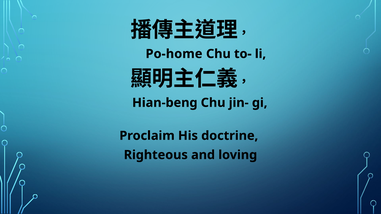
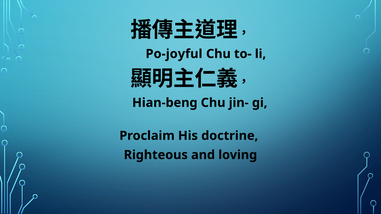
Po-home: Po-home -> Po-joyful (174, 54)
